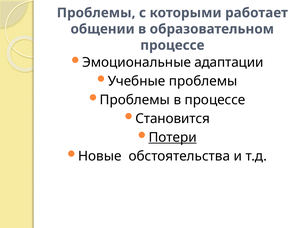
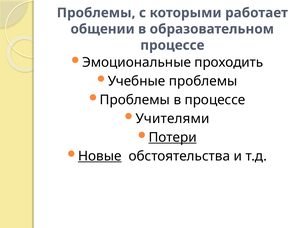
адаптации: адаптации -> проходить (229, 62)
Становится: Становится -> Учителями (173, 119)
Новые underline: none -> present (100, 156)
